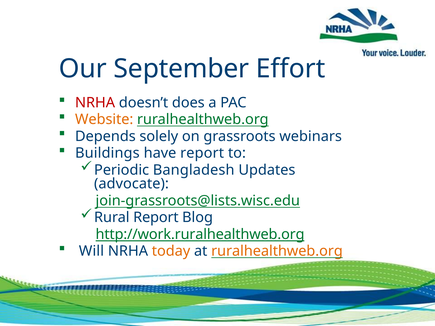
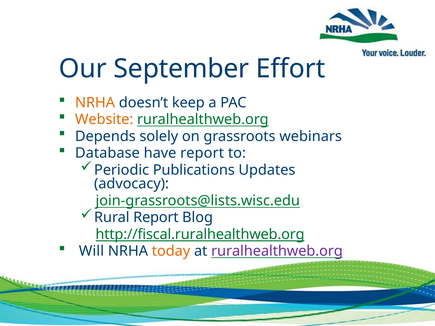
NRHA colour: red -> orange (95, 103)
does: does -> keep (188, 103)
Buildings: Buildings -> Database (107, 153)
Bangladesh: Bangladesh -> Publications (194, 170)
advocate: advocate -> advocacy (131, 184)
http://work.ruralhealthweb.org: http://work.ruralhealthweb.org -> http://fiscal.ruralhealthweb.org (200, 234)
ruralhealthweb.org colour: orange -> purple (277, 251)
